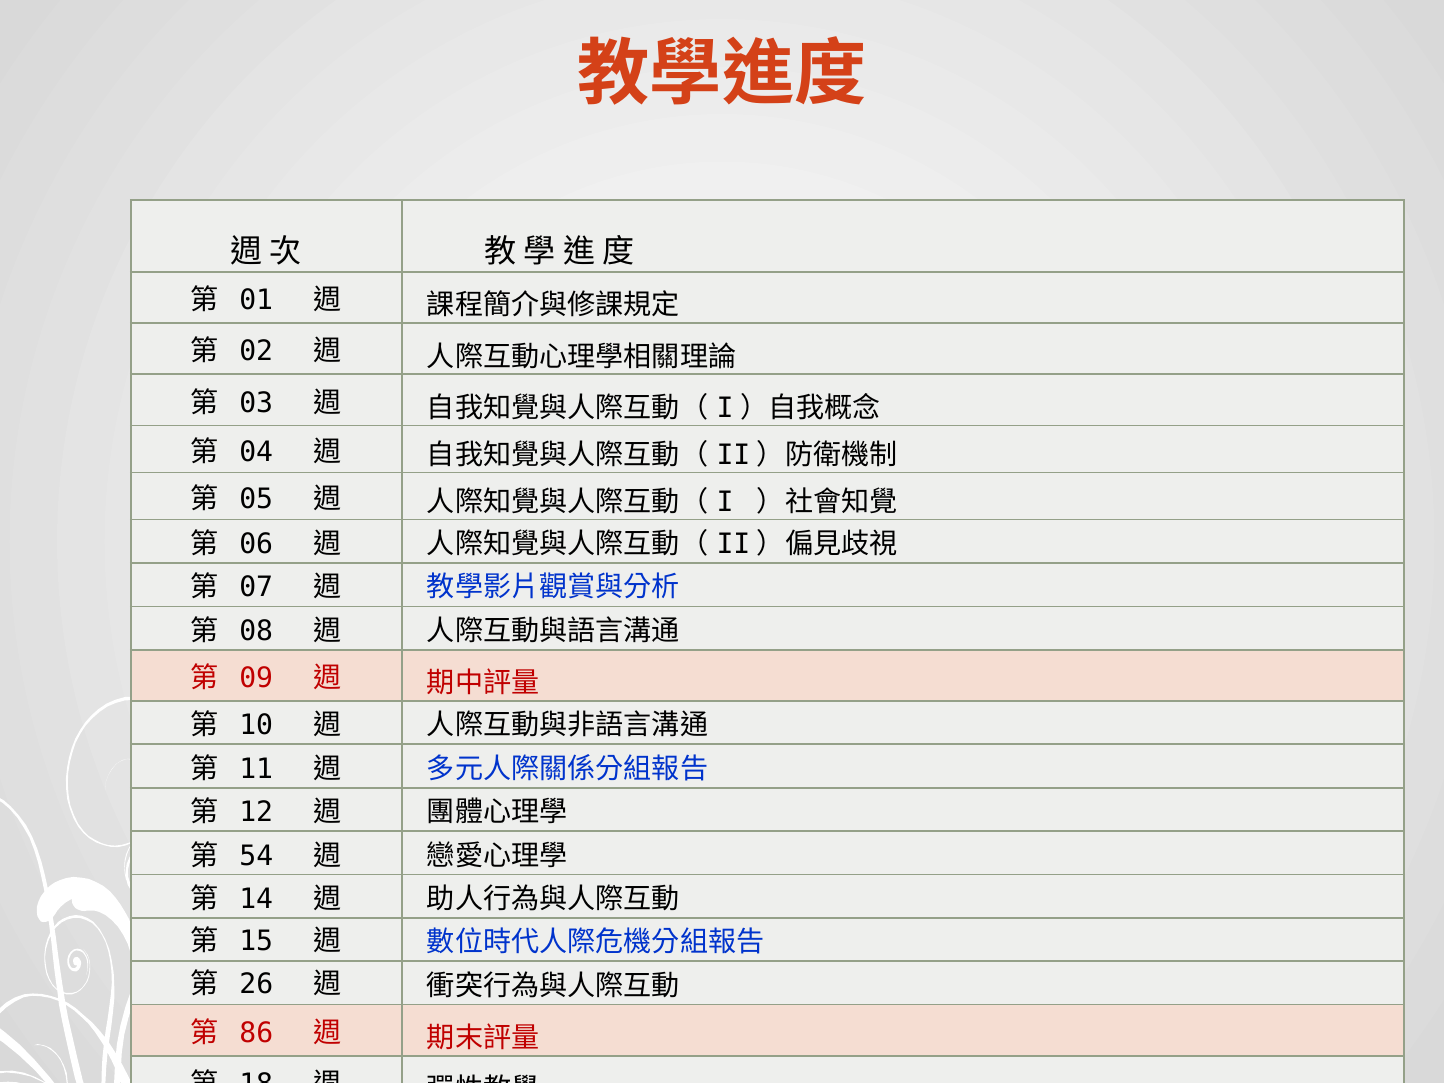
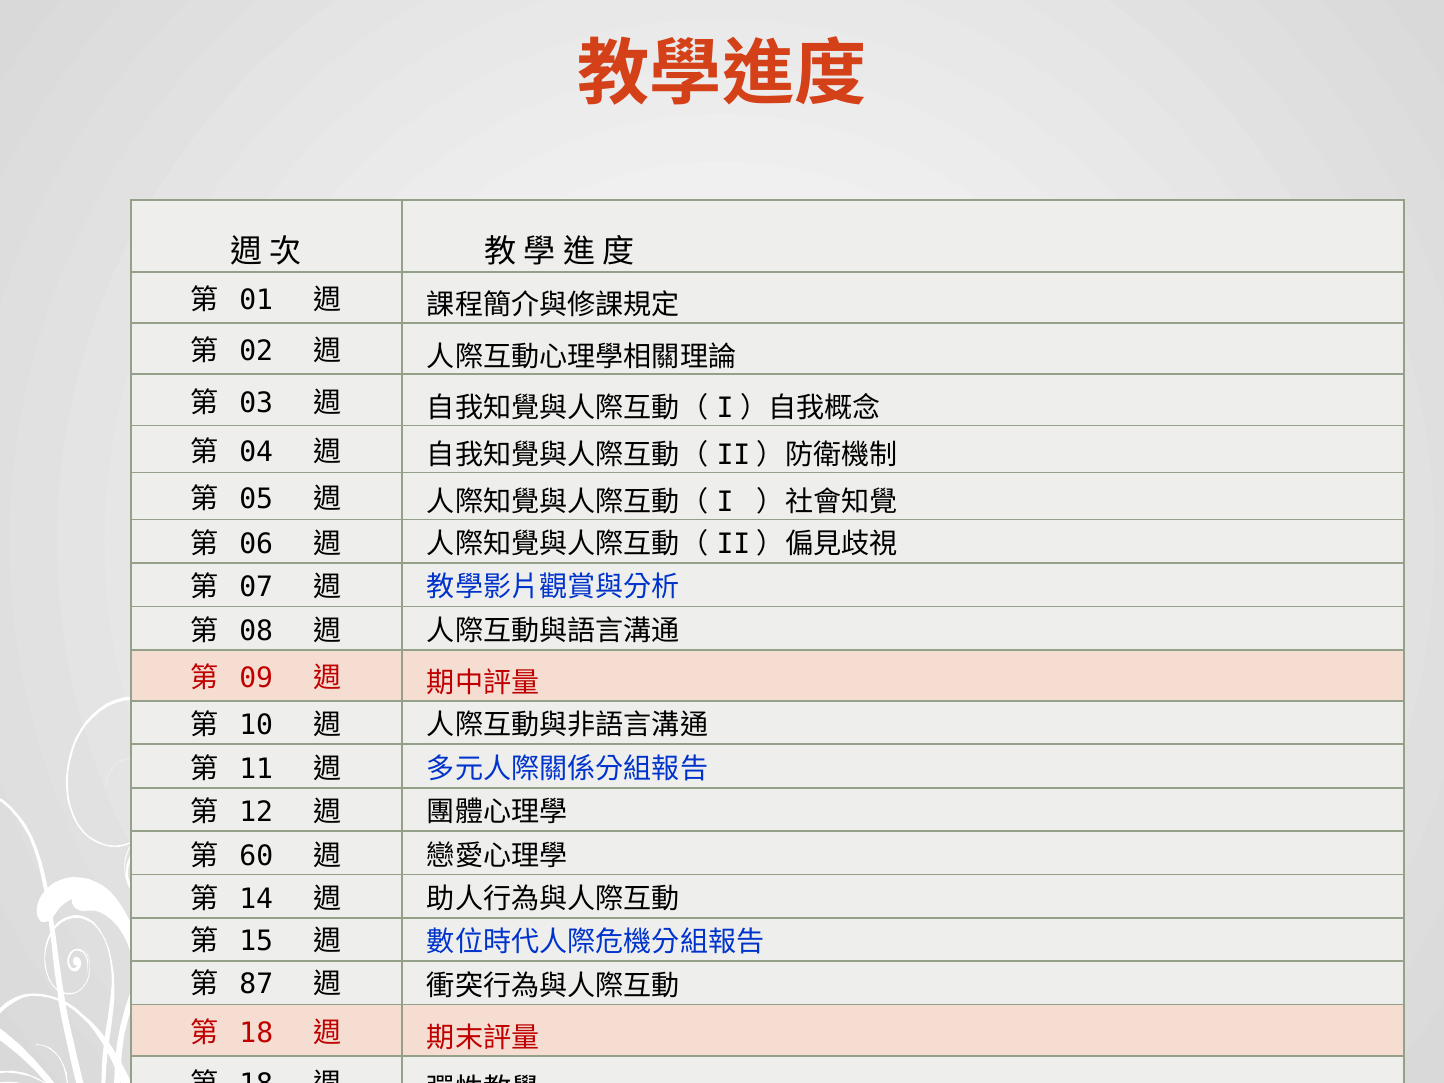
54: 54 -> 60 (256, 856)
26: 26 -> 87 (256, 985)
86: 86 -> 18 (256, 1033)
